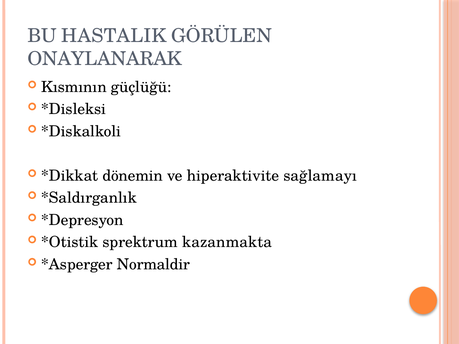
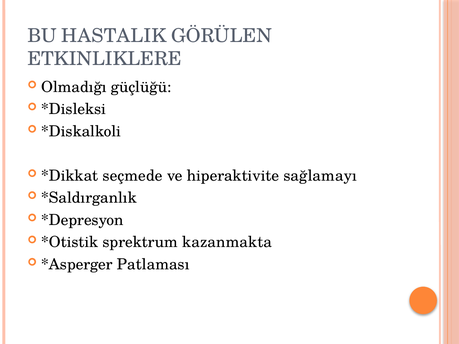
ONAYLANARAK: ONAYLANARAK -> ETKINLIKLERE (105, 59)
Kısmının: Kısmının -> Olmadığı (74, 87)
dönemin: dönemin -> seçmede (133, 176)
Normaldir: Normaldir -> Patlaması (153, 265)
